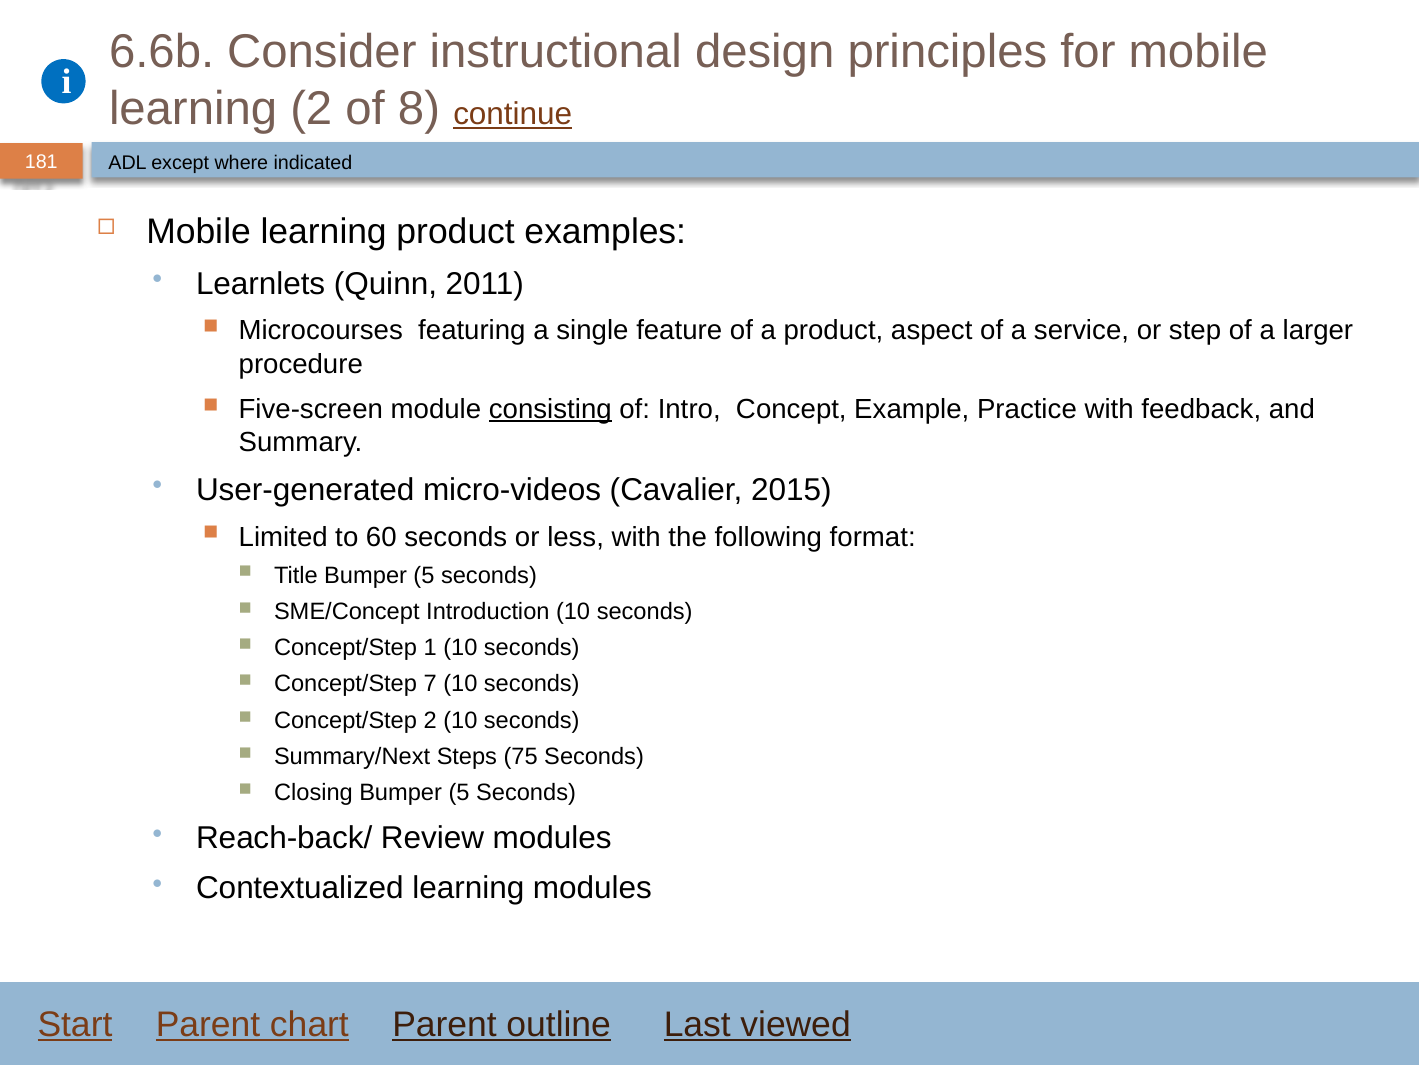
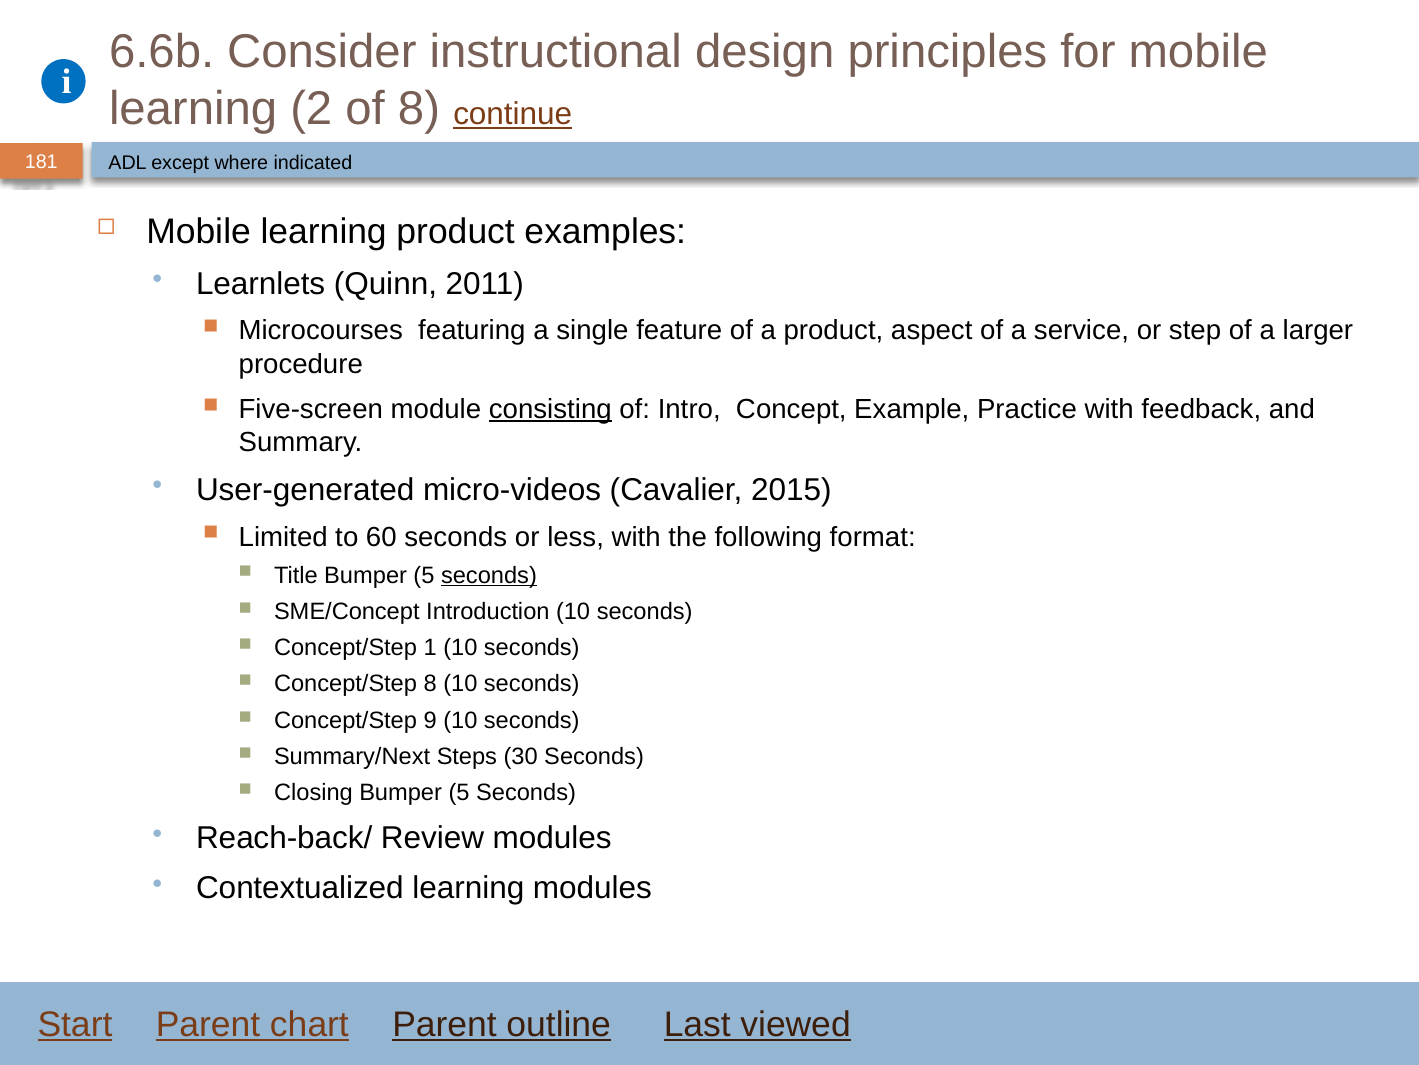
seconds underline: none -> present (489, 575)
Concept/Step 7: 7 -> 8 (430, 684)
Concept/Step 2: 2 -> 9 (430, 720)
75: 75 -> 30 (521, 756)
